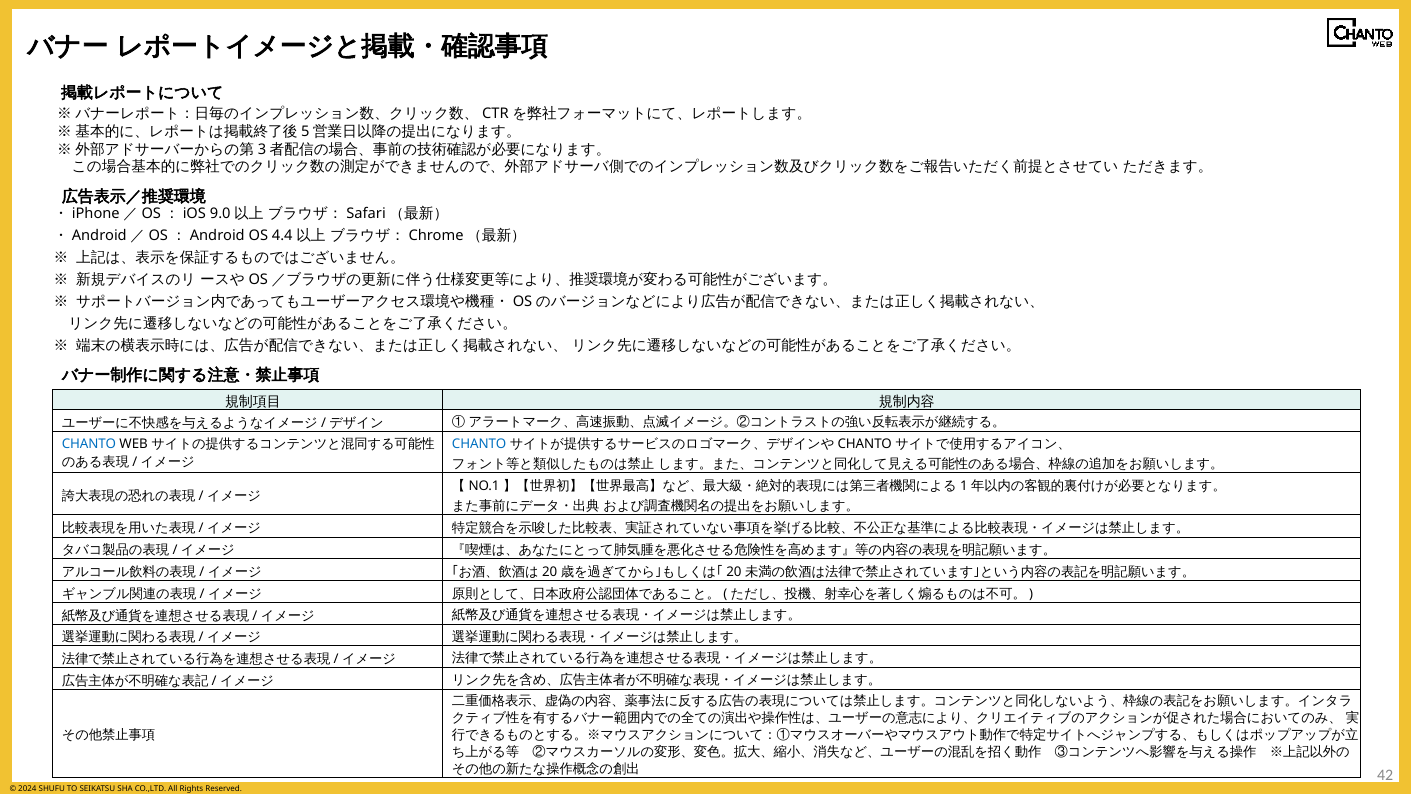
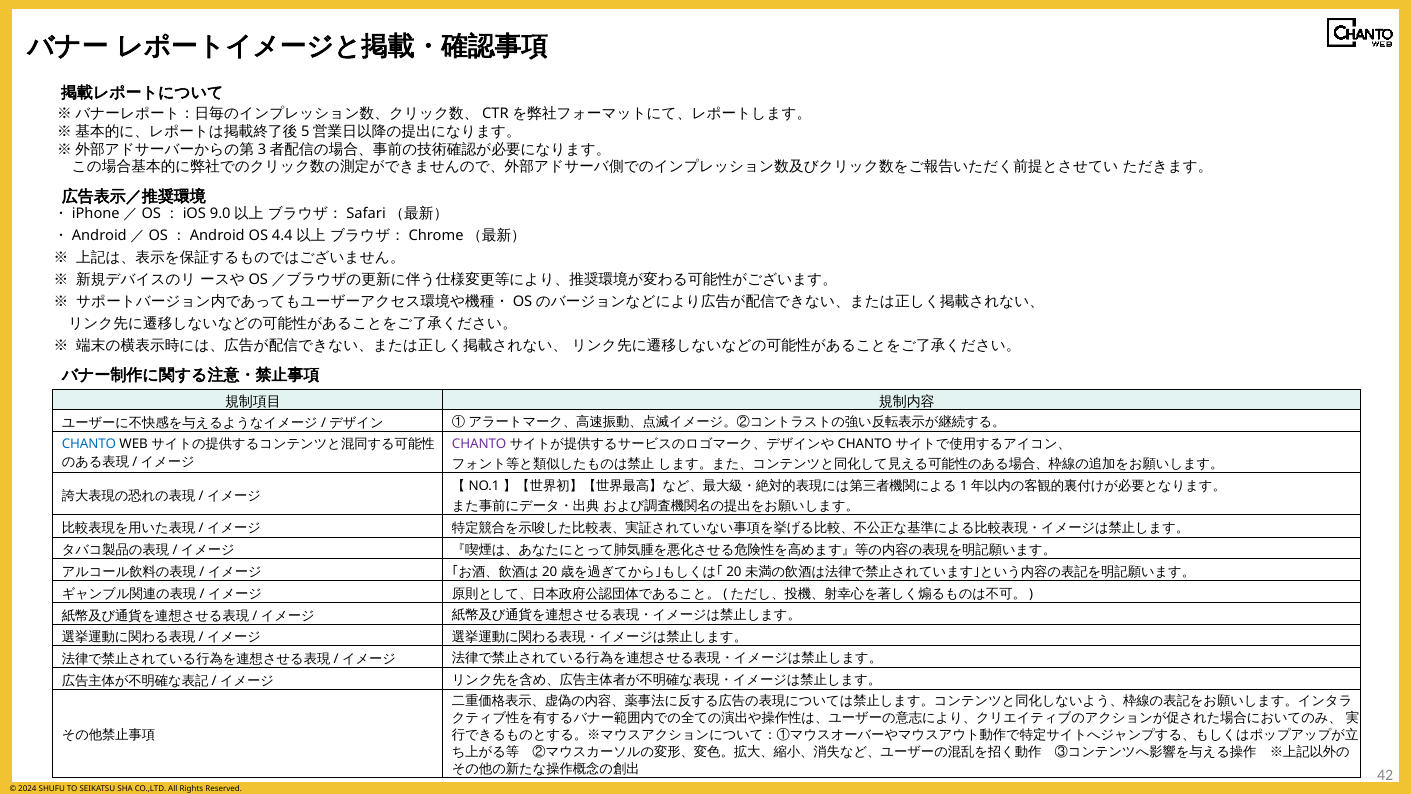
CHANTO colour: blue -> purple (479, 444)
